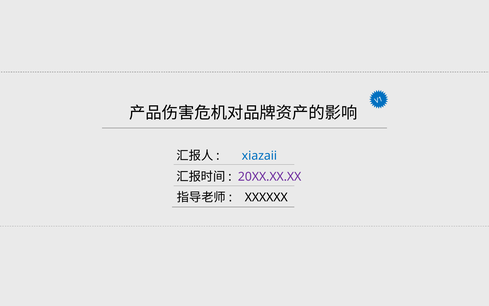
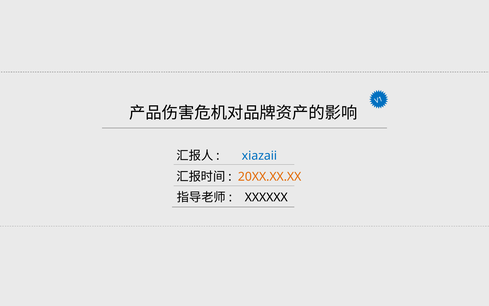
20XX.XX.XX colour: purple -> orange (270, 177)
